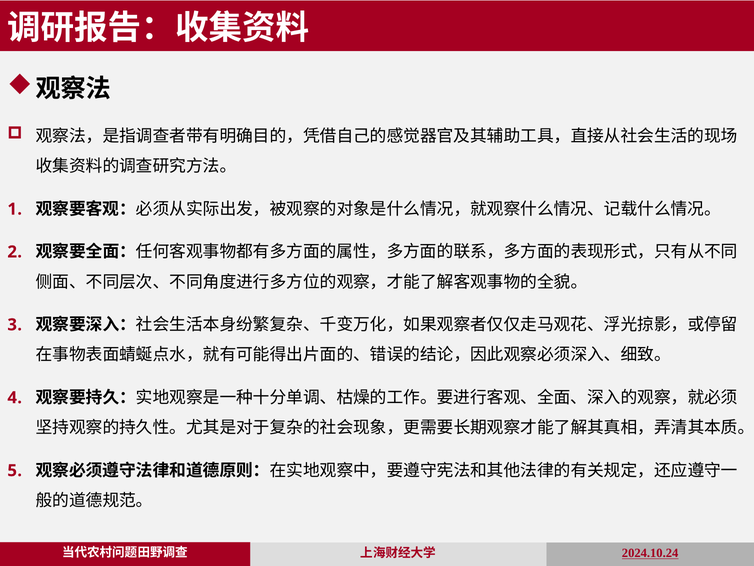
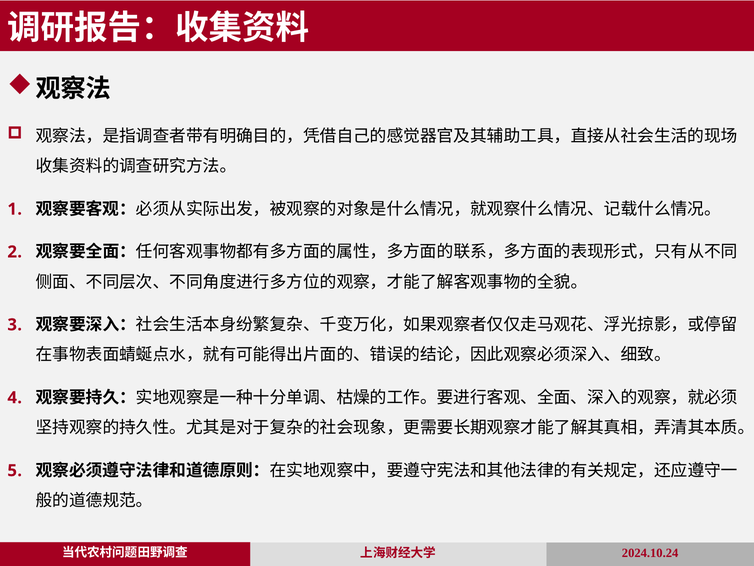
2024.10.24 underline: present -> none (650, 553)
